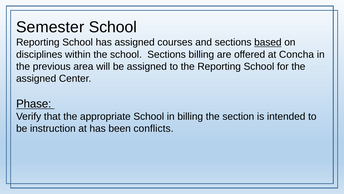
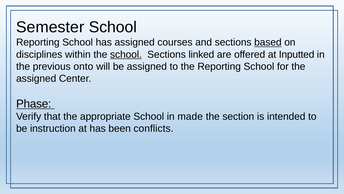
school underline: none -> present (126, 54)
Sections billing: billing -> linked (201, 54)
Concha: Concha -> Inputted (297, 54)
area: area -> onto (83, 66)
in billing: billing -> made (190, 116)
